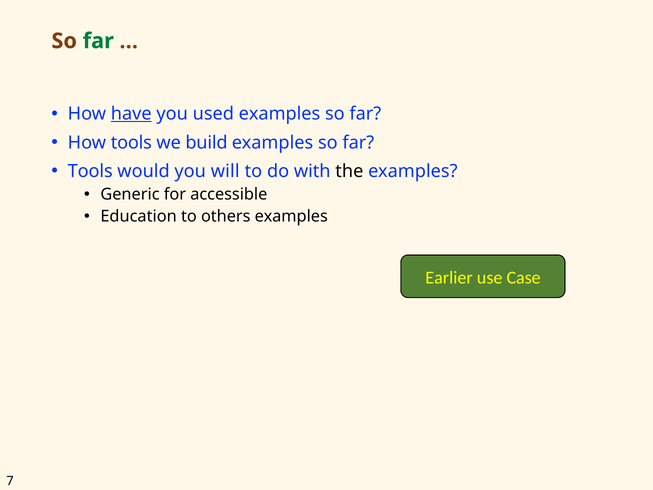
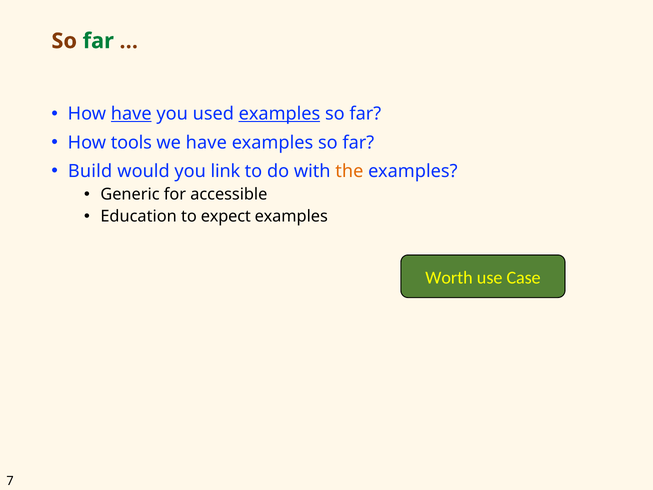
examples underline: none -> present (279, 114)
we build: build -> have (206, 142)
Tools: Tools -> Build (90, 171)
will: will -> link (225, 171)
the colour: black -> orange (349, 171)
others: others -> expect (226, 216)
Earlier: Earlier -> Worth (449, 277)
